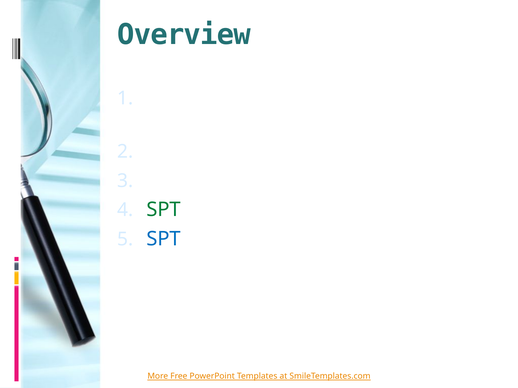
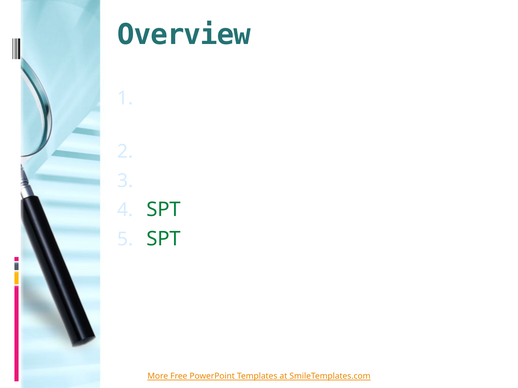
SPT colour: blue -> green (164, 239)
